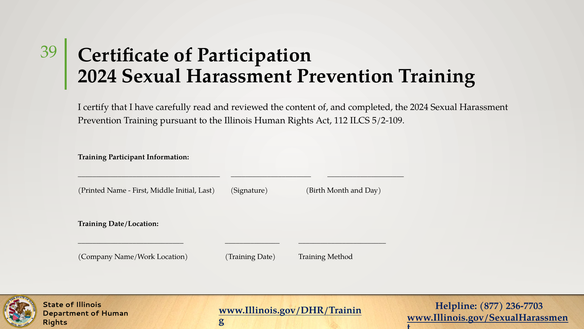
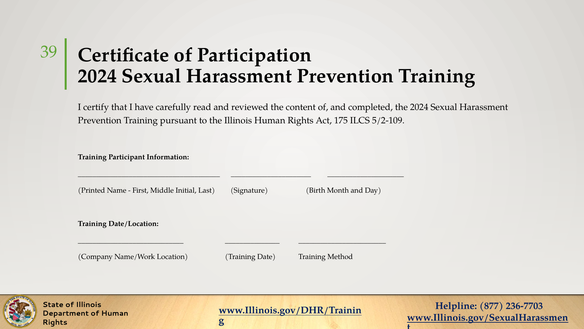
112: 112 -> 175 (341, 120)
